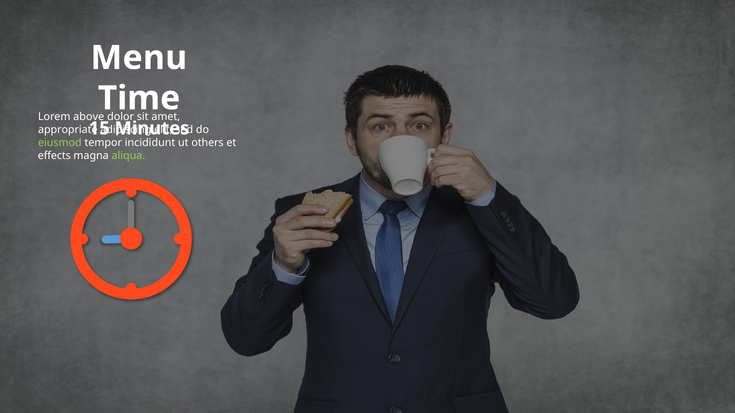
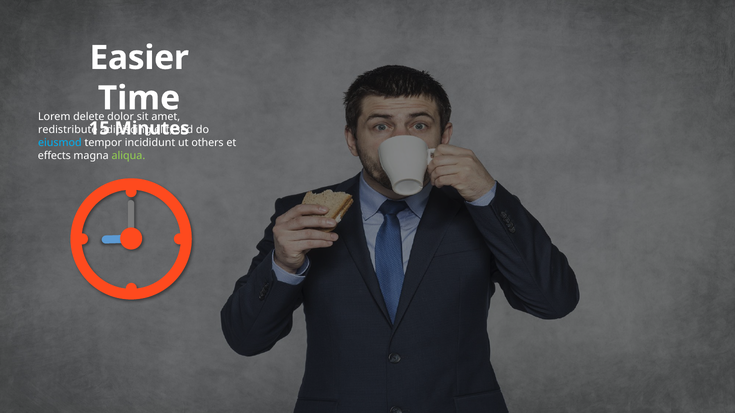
Menu: Menu -> Easier (139, 58)
above: above -> delete (89, 117)
appropriate: appropriate -> redistribute (68, 130)
eiusmod colour: light green -> light blue (60, 143)
